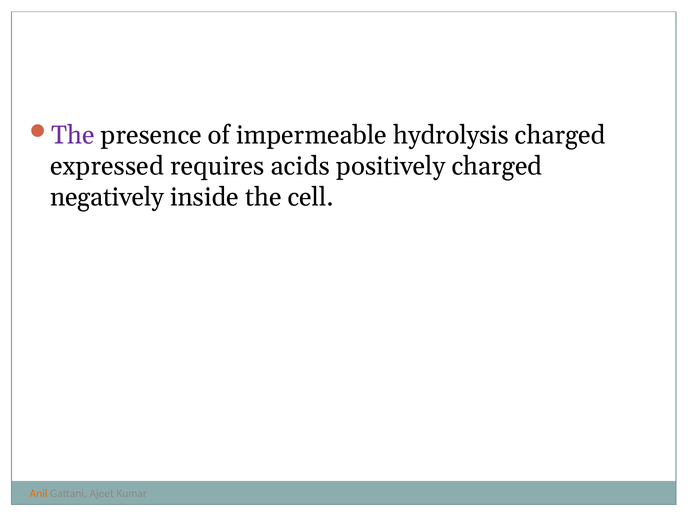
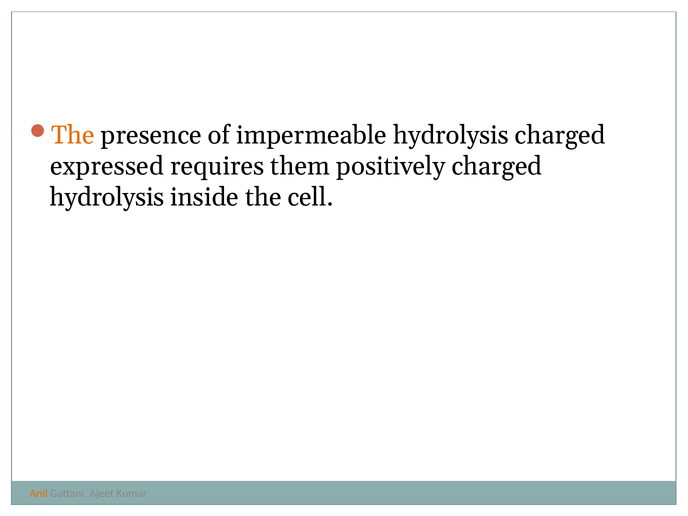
The colour: purple -> orange (73, 135)
acids: acids -> them (300, 166)
negatively: negatively -> hydrolysis (107, 197)
